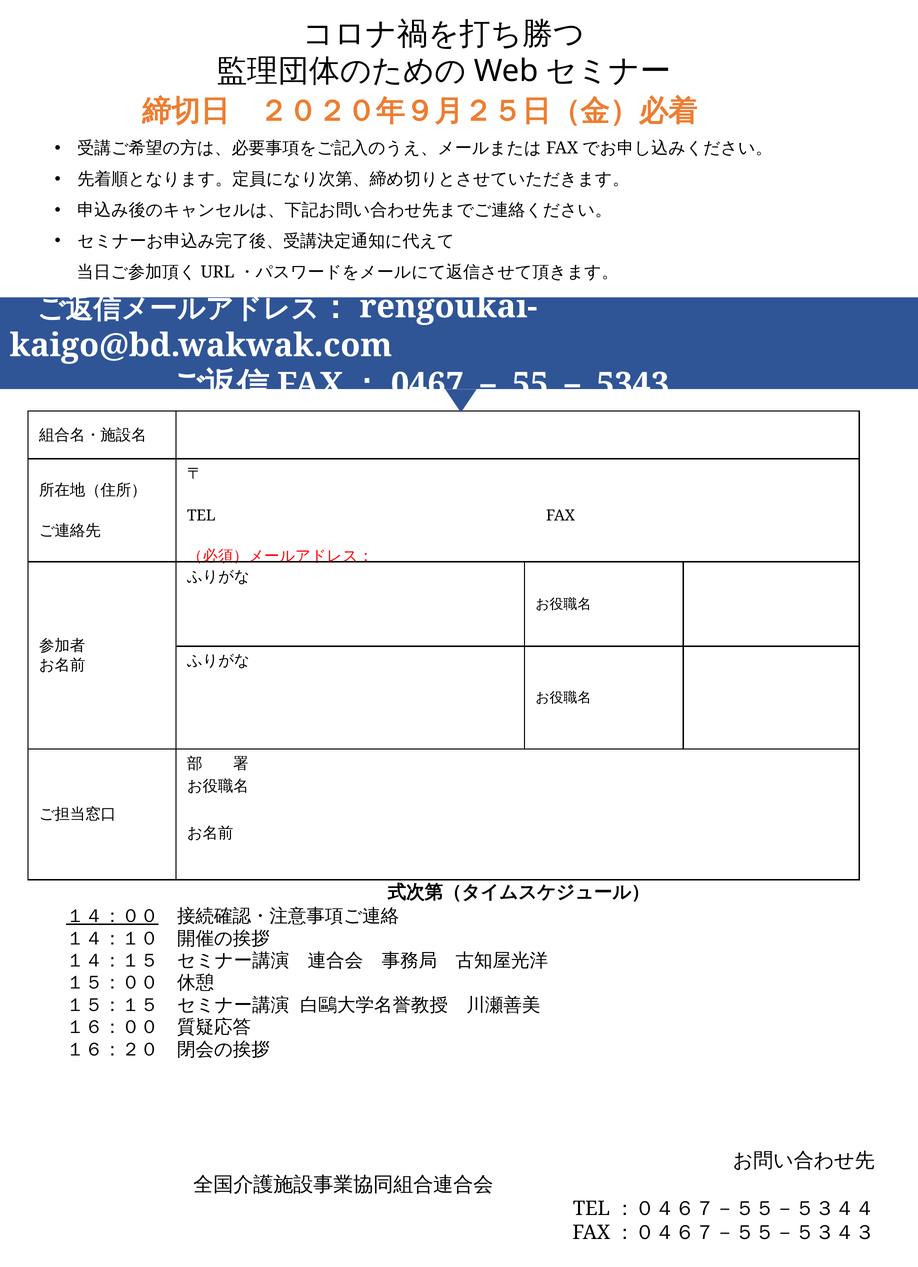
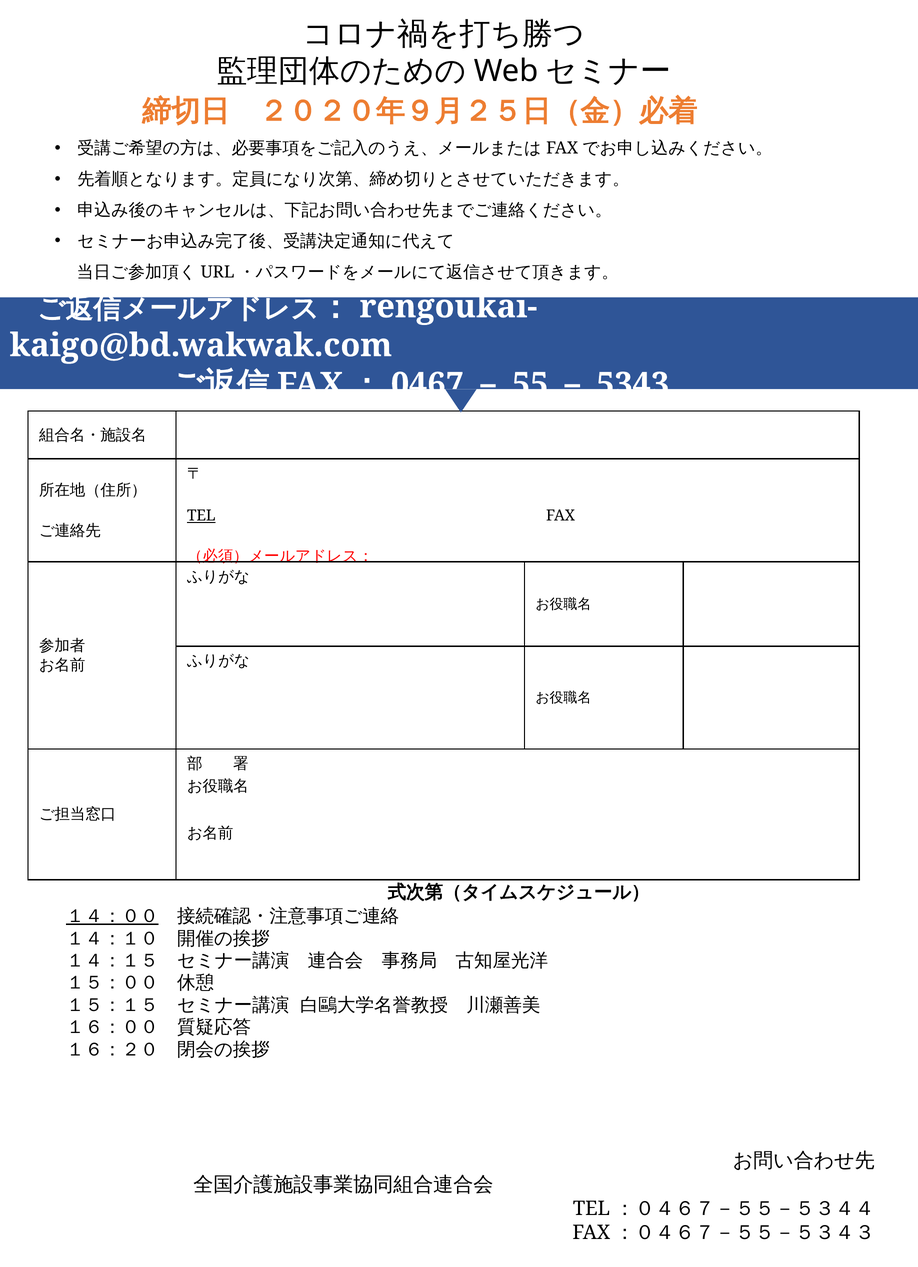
TEL underline: none -> present (201, 516)
